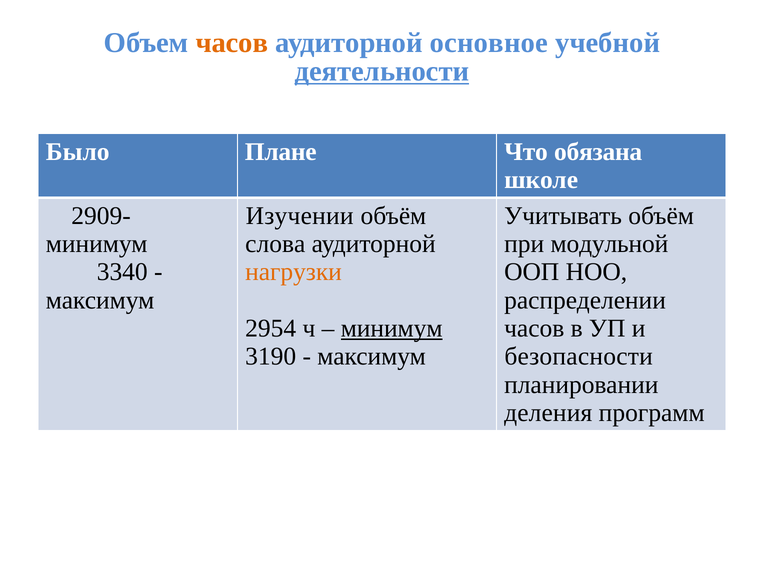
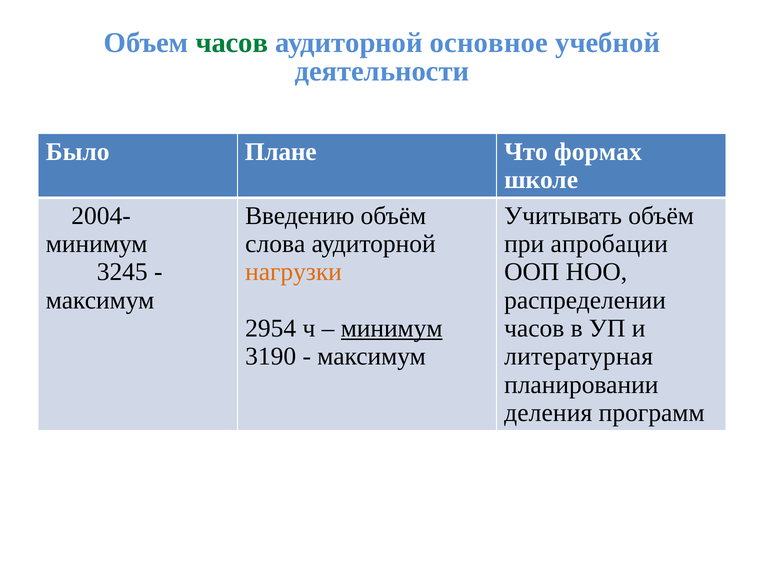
часов colour: orange -> green (232, 43)
деятельности underline: present -> none (382, 72)
обязана: обязана -> формах (598, 152)
2909-: 2909- -> 2004- (101, 216)
Изучении: Изучении -> Введению (300, 216)
модульной: модульной -> апробации (609, 244)
3340: 3340 -> 3245 (122, 272)
безопасности: безопасности -> литературная (579, 357)
